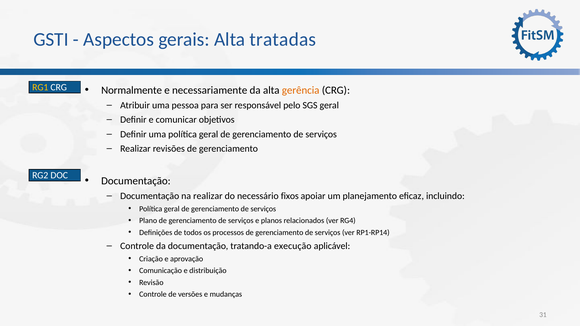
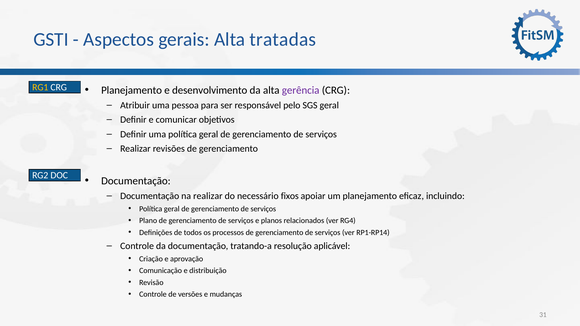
Normalmente: Normalmente -> Planejamento (132, 90)
necessariamente: necessariamente -> desenvolvimento (210, 90)
gerência colour: orange -> purple (301, 90)
execução: execução -> resolução (293, 246)
